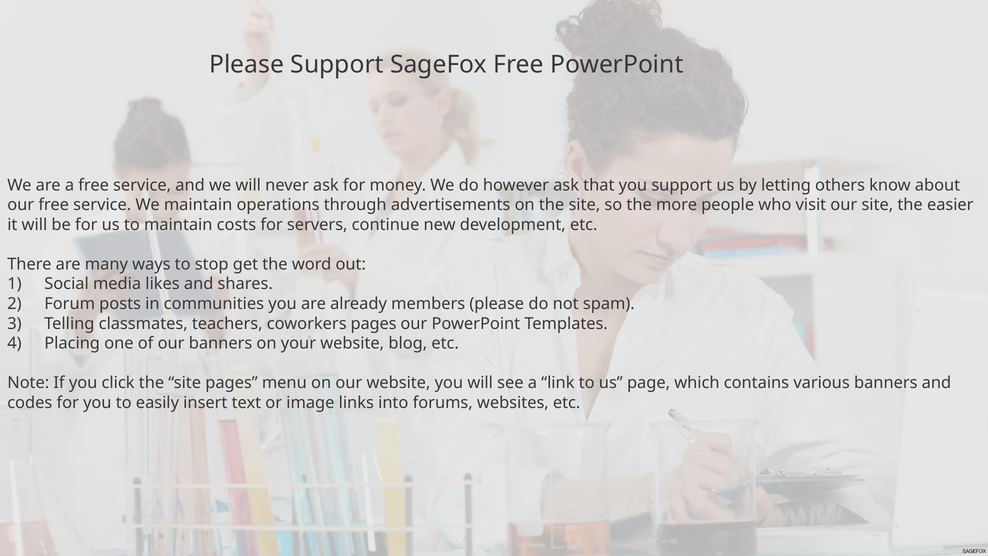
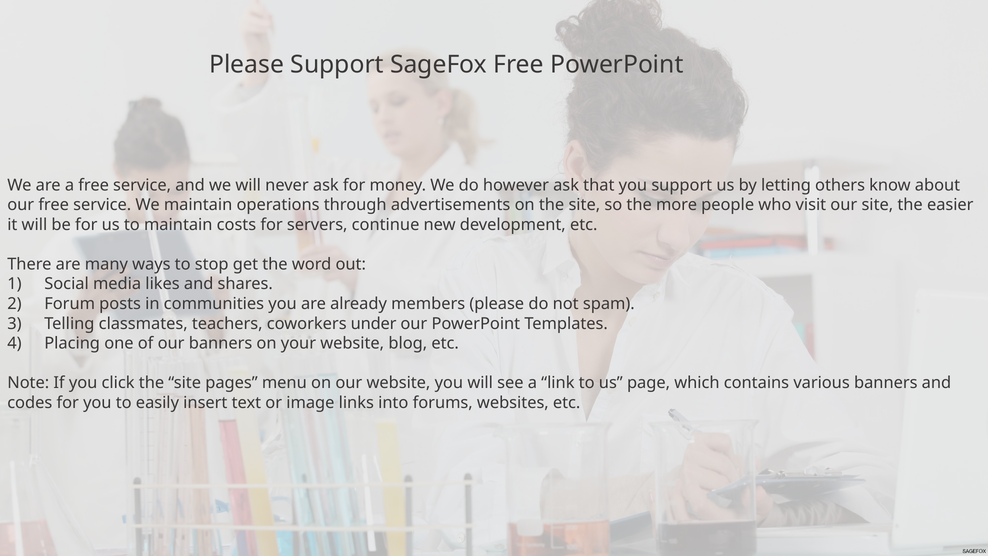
coworkers pages: pages -> under (374, 323)
